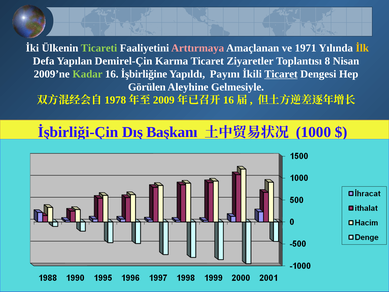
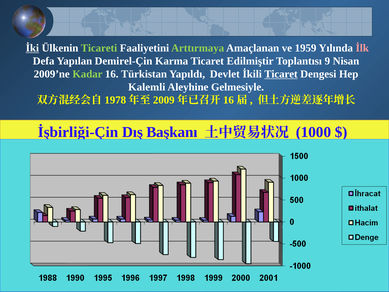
İki underline: none -> present (32, 48)
Arttırmaya colour: pink -> light green (198, 48)
1971: 1971 -> 1959 (306, 48)
İlk colour: yellow -> pink (362, 48)
Ziyaretler: Ziyaretler -> Edilmiştir (250, 61)
8: 8 -> 9 (327, 61)
İşbirliğine: İşbirliğine -> Türkistan (144, 74)
Payını: Payını -> Devlet (225, 74)
Görülen: Görülen -> Kalemli (147, 87)
